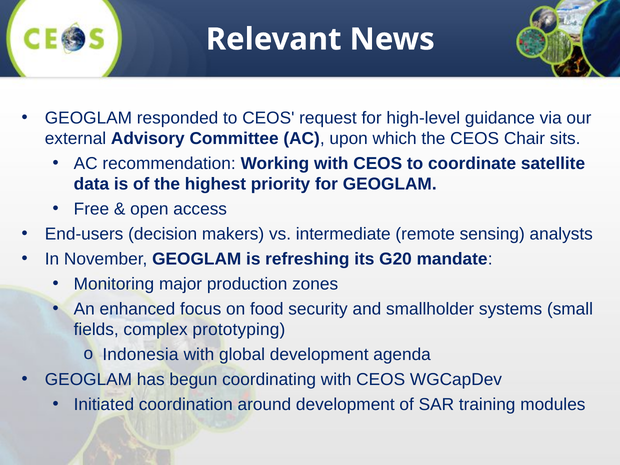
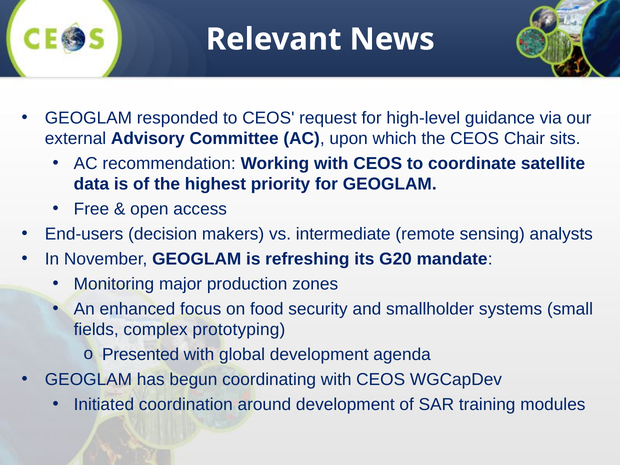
Indonesia: Indonesia -> Presented (141, 355)
